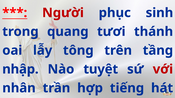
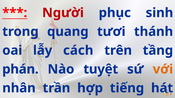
tông: tông -> cách (78, 51)
nhập: nhập -> phán (20, 70)
với colour: red -> orange (163, 70)
